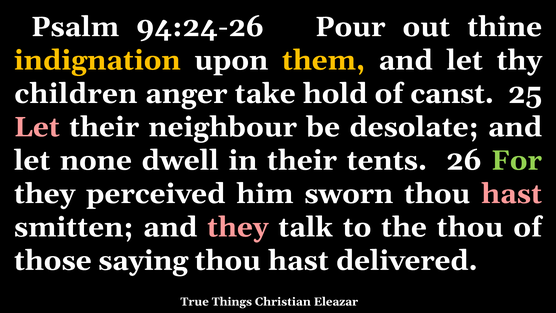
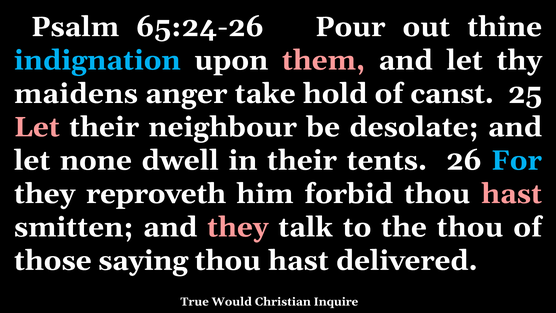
94:24-26: 94:24-26 -> 65:24-26 (200, 27)
indignation colour: yellow -> light blue (97, 60)
them colour: yellow -> pink (323, 60)
children: children -> maidens (76, 94)
For colour: light green -> light blue (517, 160)
perceived: perceived -> reproveth (156, 194)
sworn: sworn -> forbid (349, 194)
Things: Things -> Would (232, 301)
Eleazar: Eleazar -> Inquire (336, 301)
